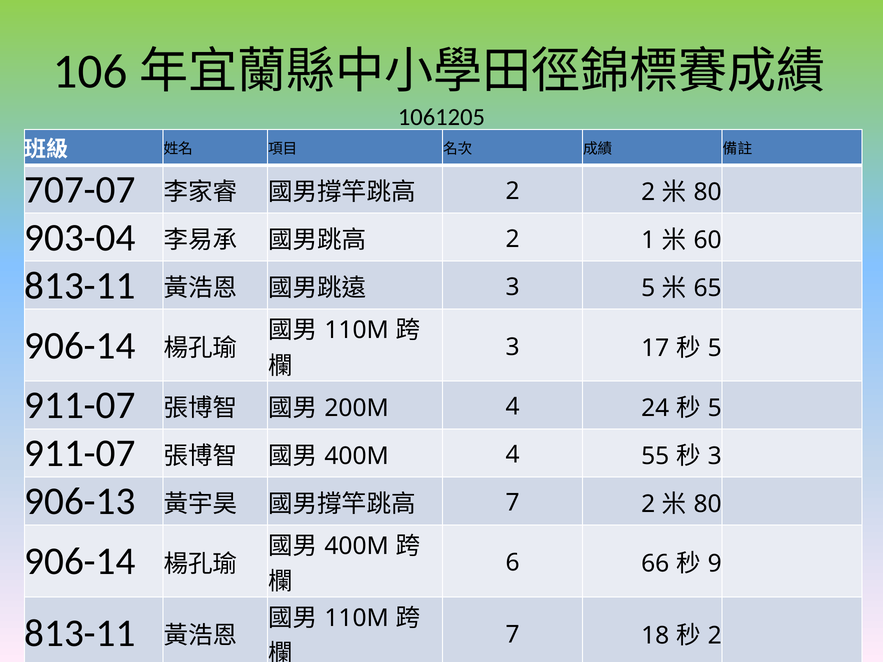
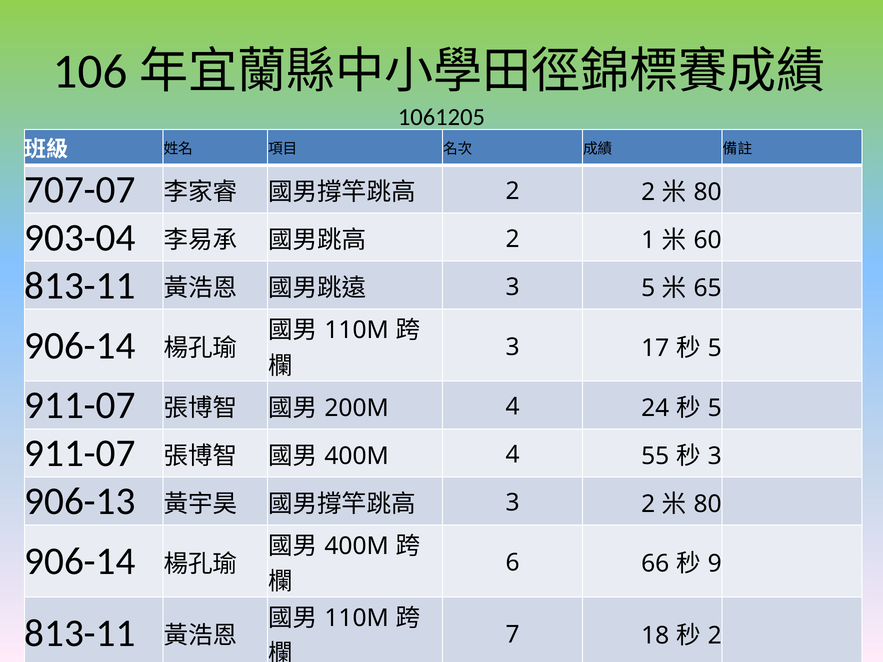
7: 7 -> 3 (513, 503)
